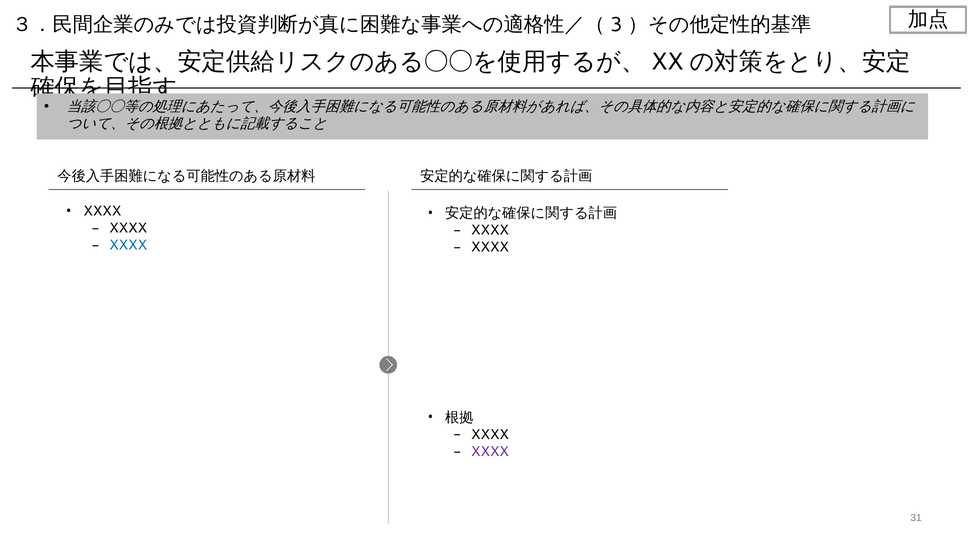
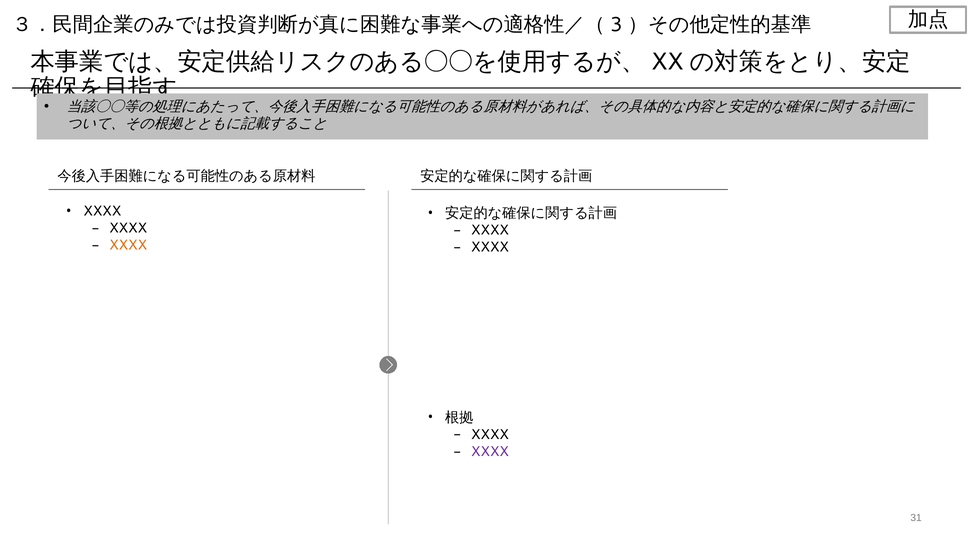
XXXX colour: blue -> orange (128, 245)
